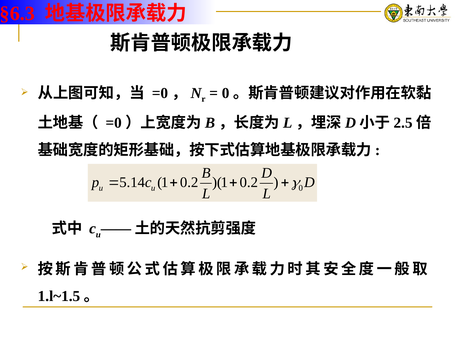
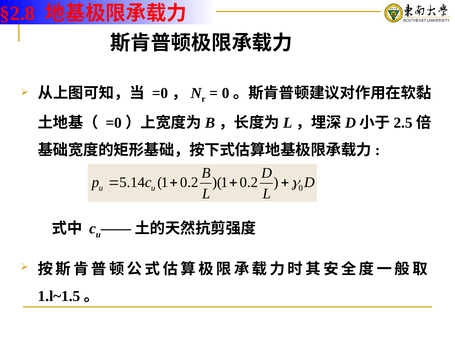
§6.3: §6.3 -> §2.8 (17, 14)
